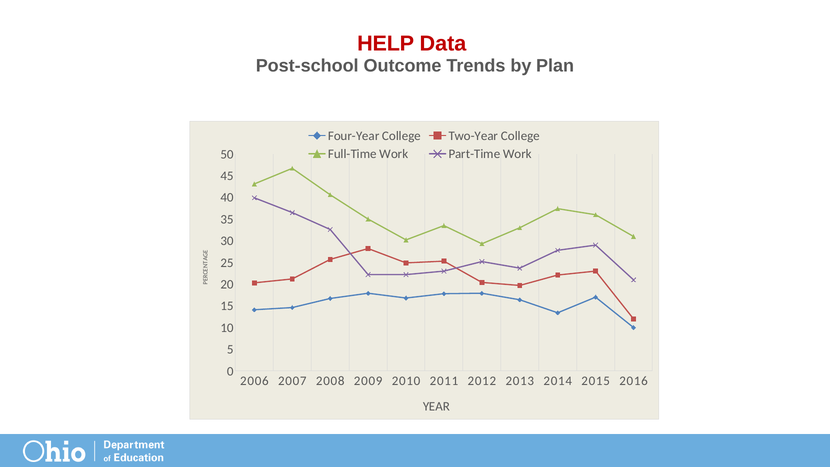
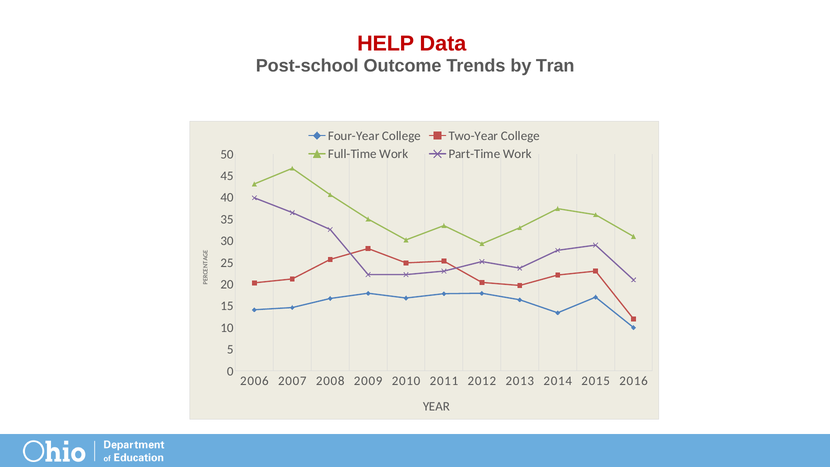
Plan: Plan -> Tran (555, 66)
